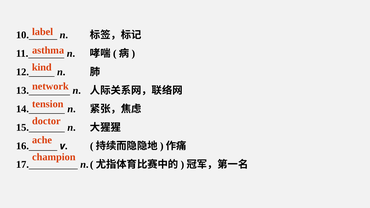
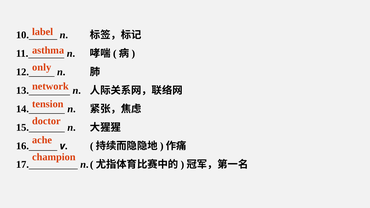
kind: kind -> only (42, 67)
